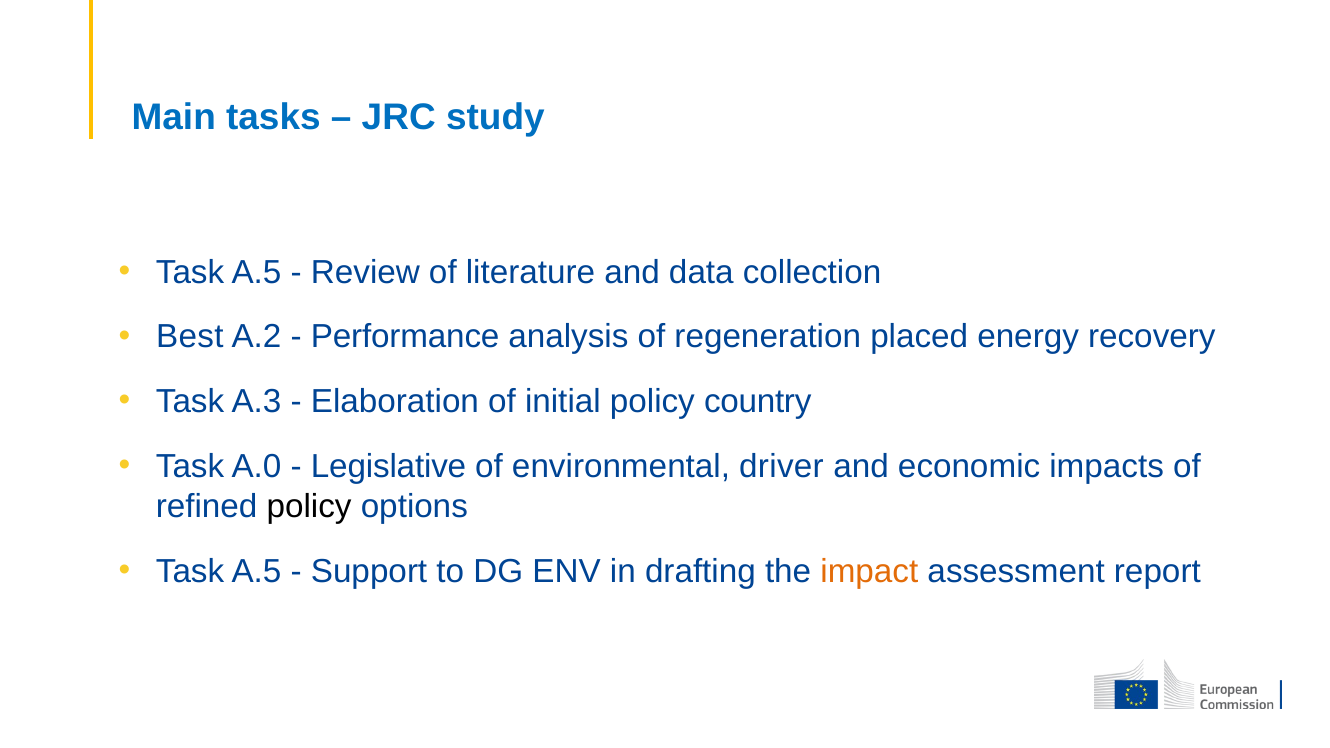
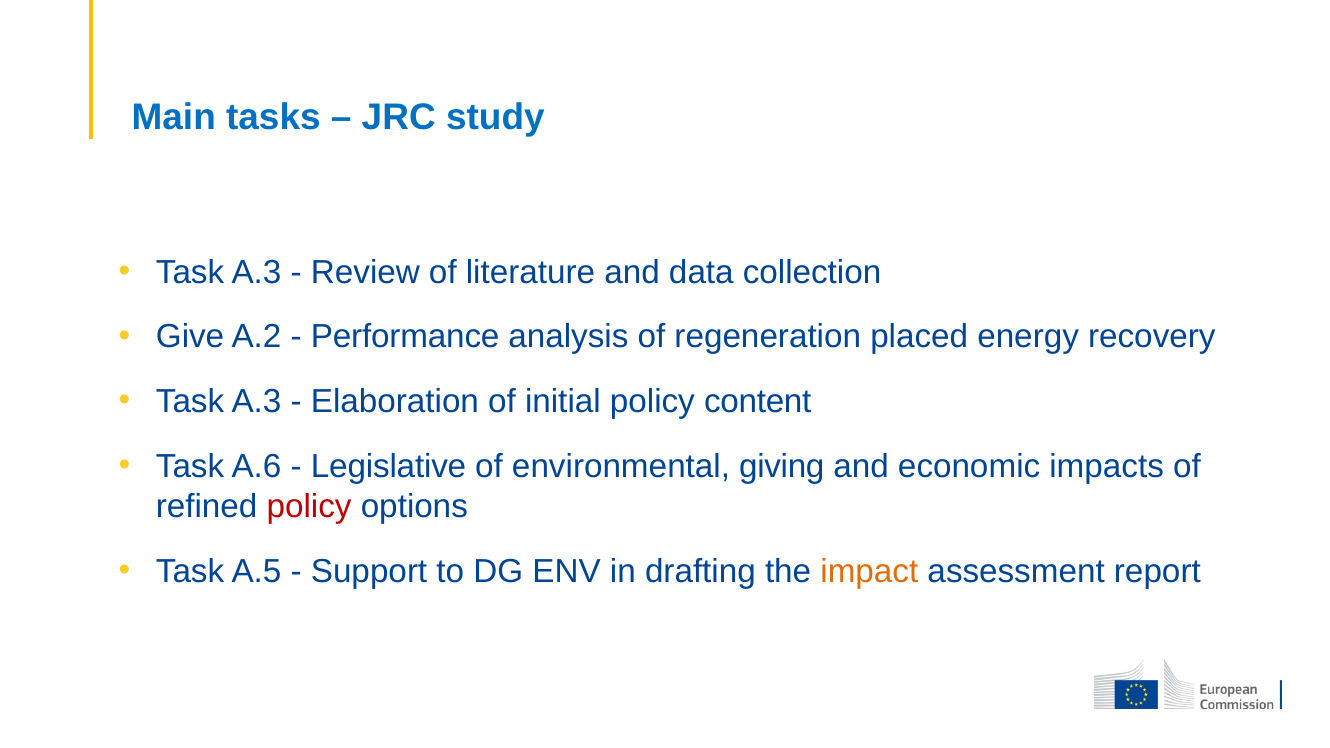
A.5: A.5 -> A.3 (256, 272)
Best: Best -> Give (190, 337)
country: country -> content (758, 402)
A.0: A.0 -> A.6 (256, 467)
driver: driver -> giving (782, 467)
policy colour: black -> red (309, 507)
